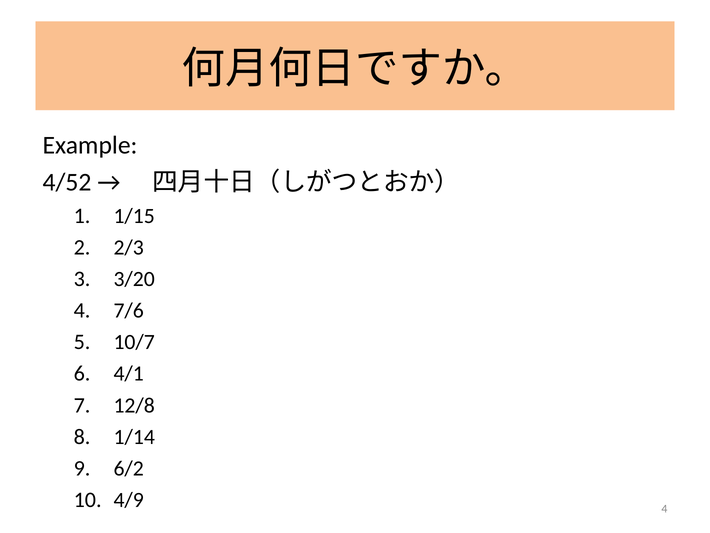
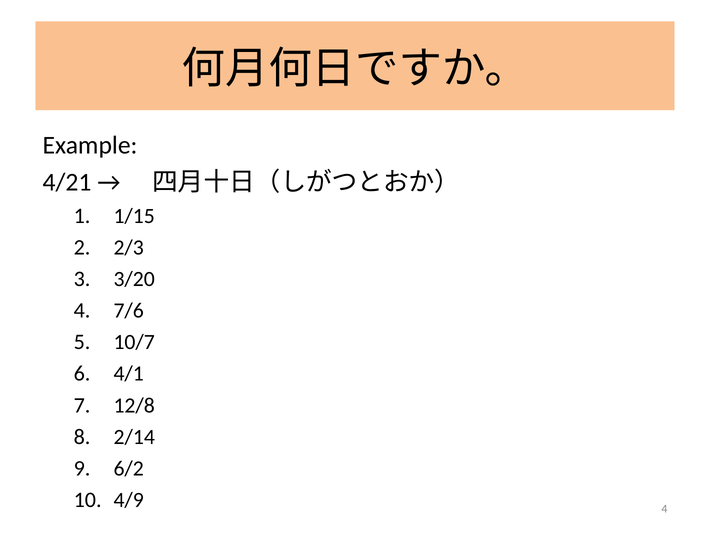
4/52: 4/52 -> 4/21 (67, 182)
1/14: 1/14 -> 2/14 (134, 437)
